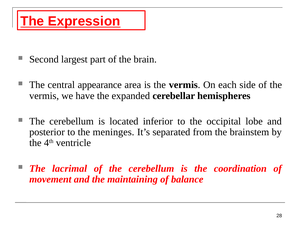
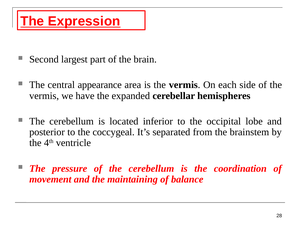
meninges: meninges -> coccygeal (114, 132)
lacrimal: lacrimal -> pressure (70, 168)
